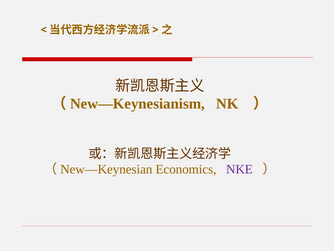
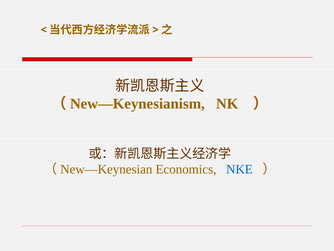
NKE colour: purple -> blue (239, 169)
